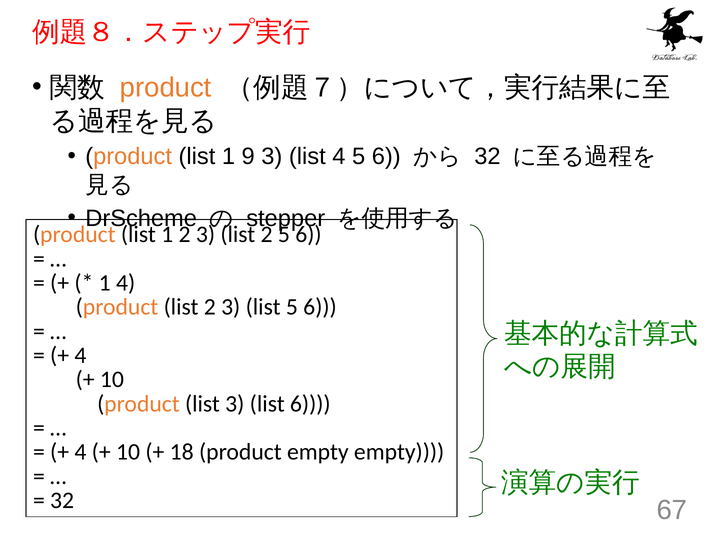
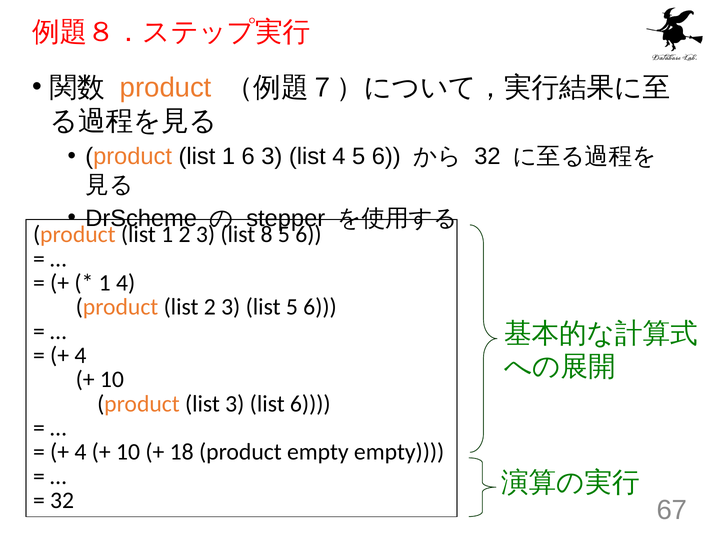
1 9: 9 -> 6 (248, 156)
3 list 2: 2 -> 8 (267, 234)
